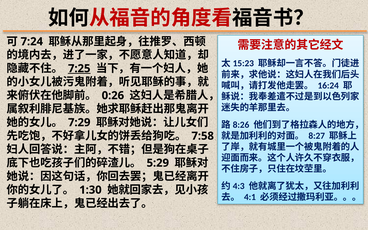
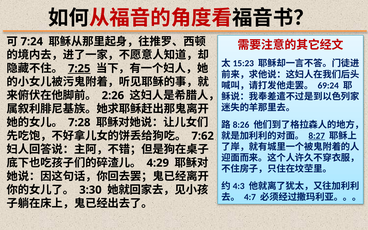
16:24: 16:24 -> 69:24 (328, 86)
0:26: 0:26 -> 2:26 (113, 96)
7:29: 7:29 -> 7:28 (79, 122)
7:58: 7:58 -> 7:62 (203, 136)
8:27 underline: none -> present (317, 136)
5:29: 5:29 -> 4:29 (158, 163)
1:30: 1:30 -> 3:30 (90, 190)
4:1: 4:1 -> 4:7 (250, 197)
